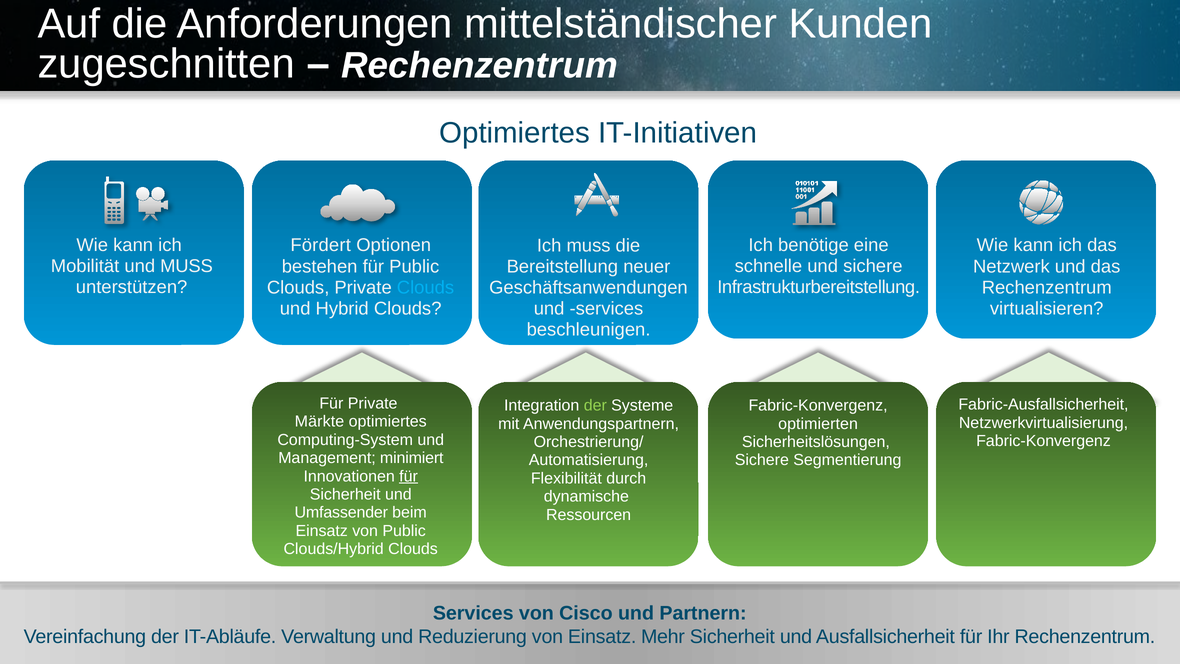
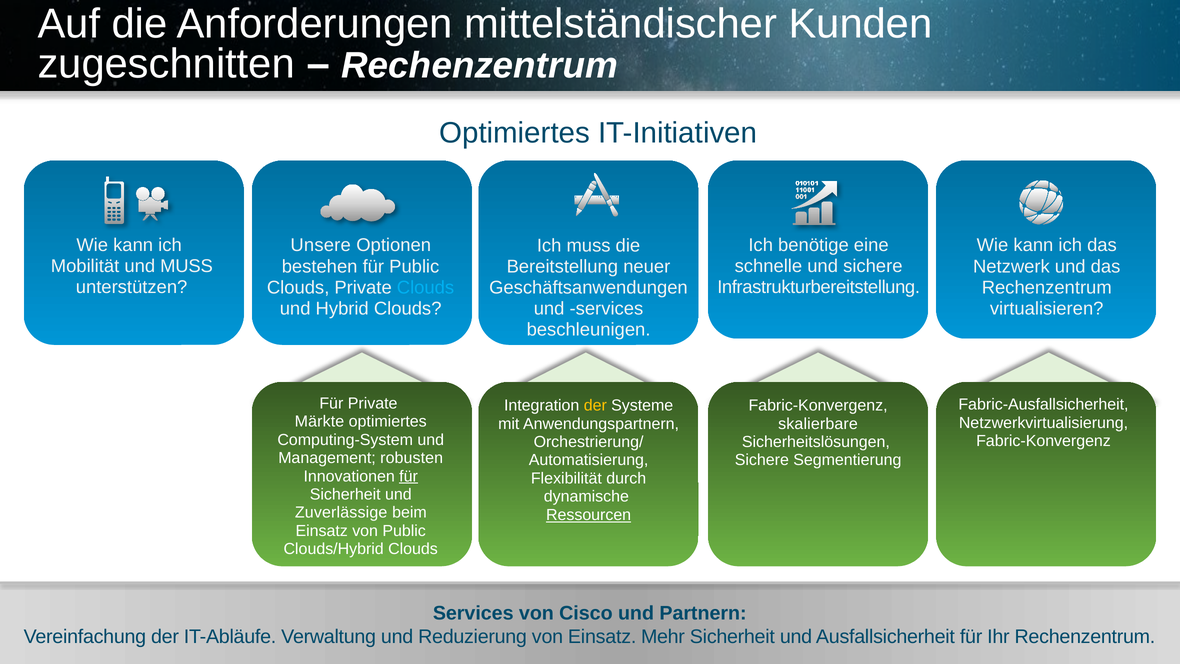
Fördert: Fördert -> Unsere (321, 245)
der colour: light green -> yellow (595, 405)
optimierten: optimierten -> skalierbare (818, 424)
minimiert: minimiert -> robusten (412, 458)
Umfassender: Umfassender -> Zuverlässige (341, 513)
Ressourcen underline: none -> present (589, 515)
